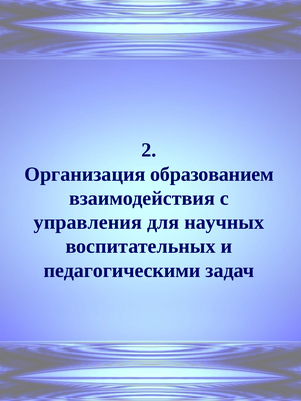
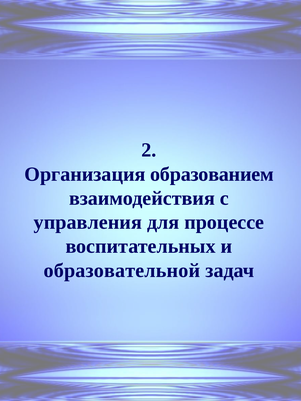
научных: научных -> процессе (224, 222)
педагогическими: педагогическими -> образовательной (122, 271)
